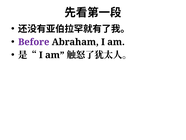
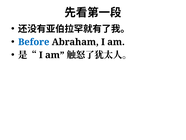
Before colour: purple -> blue (34, 42)
